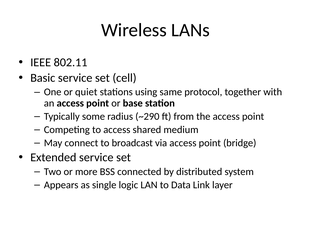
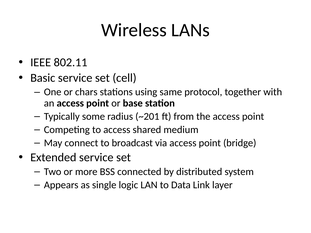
quiet: quiet -> chars (86, 92)
~290: ~290 -> ~201 (147, 117)
